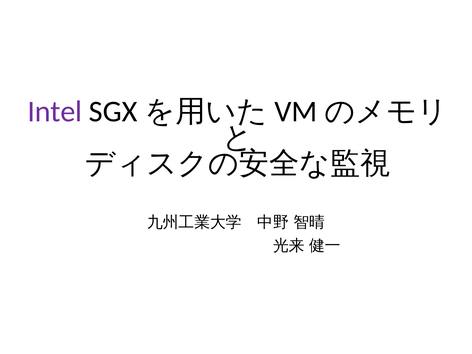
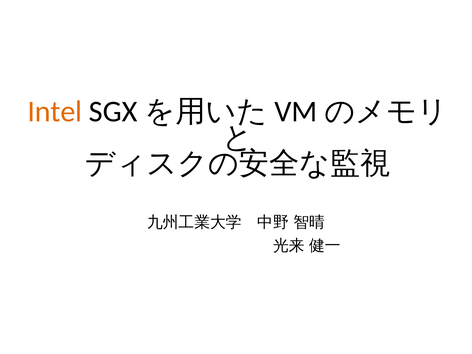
Intel colour: purple -> orange (55, 111)
